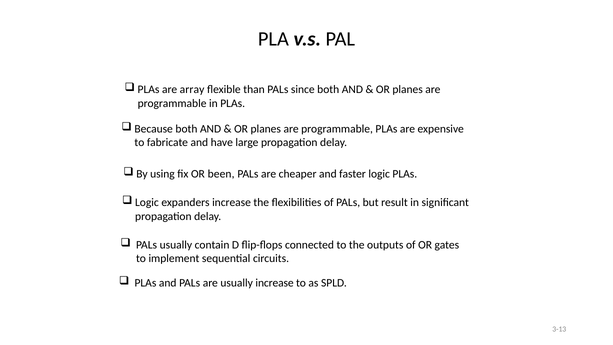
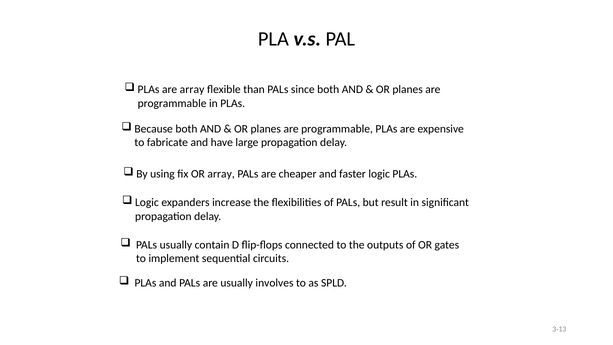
OR been: been -> array (221, 174)
usually increase: increase -> involves (275, 283)
